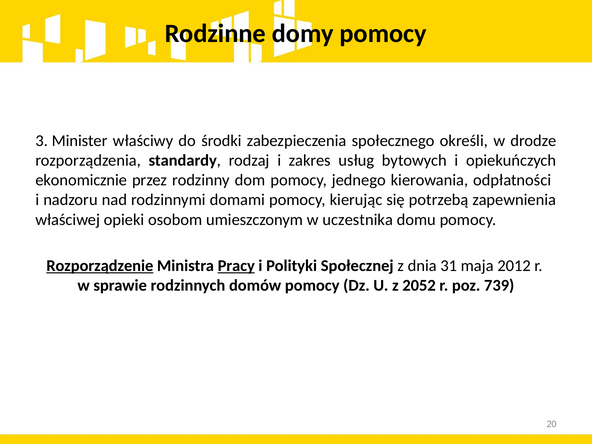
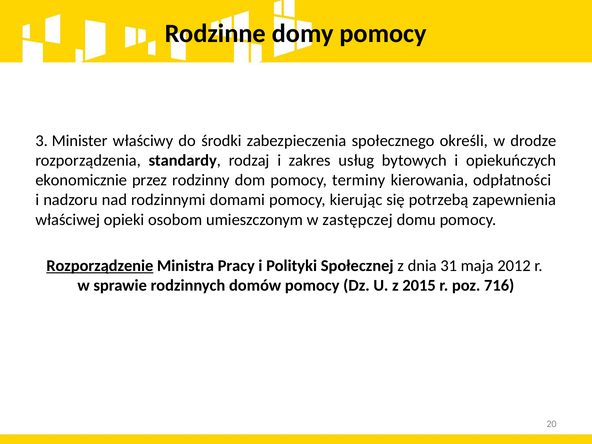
jednego: jednego -> terminy (359, 180)
uczestnika: uczestnika -> zastępczej (358, 220)
Pracy underline: present -> none (236, 266)
2052: 2052 -> 2015 (419, 285)
739: 739 -> 716 (499, 285)
